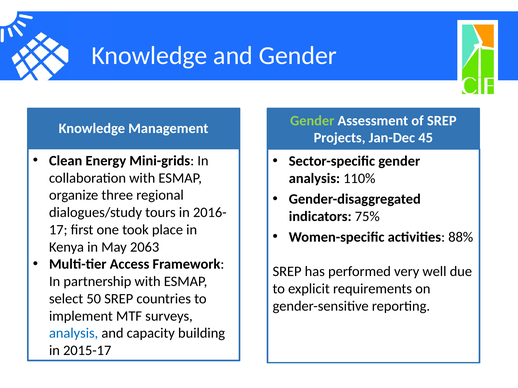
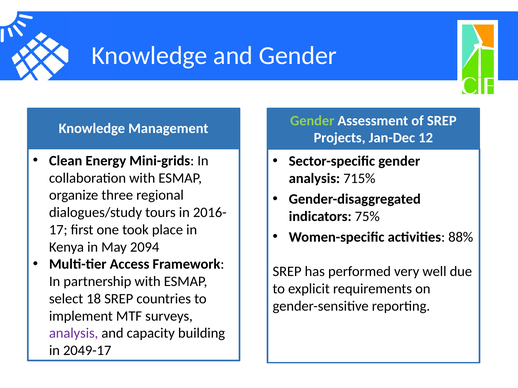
45: 45 -> 12 (426, 138)
110%: 110% -> 715% (359, 179)
2063: 2063 -> 2094 (145, 247)
50: 50 -> 18 (94, 299)
analysis colour: blue -> purple (74, 334)
2015-17: 2015-17 -> 2049-17 (87, 351)
